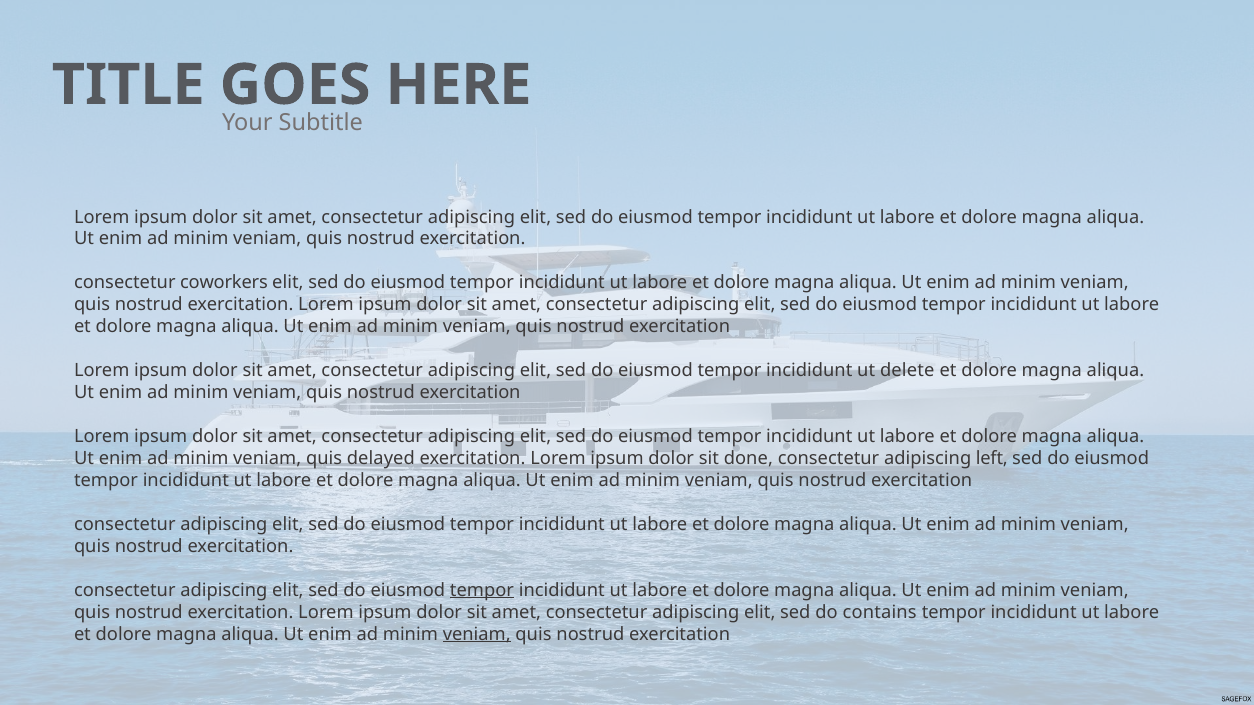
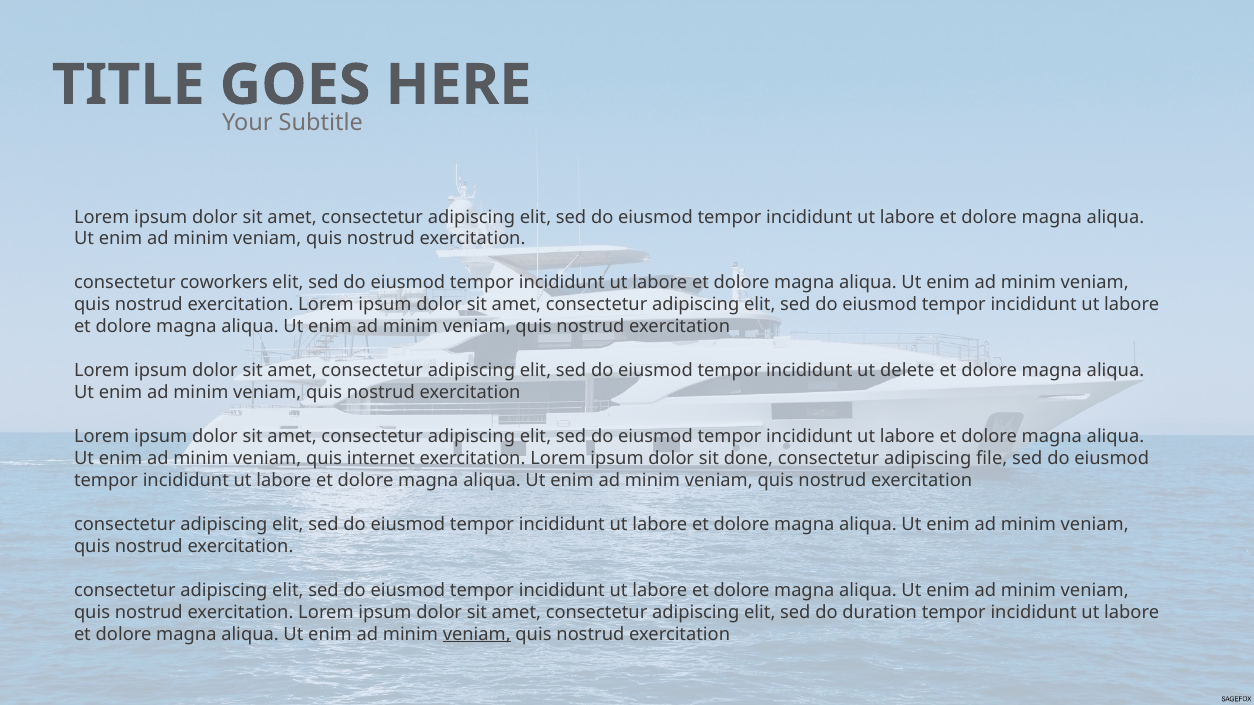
delayed: delayed -> internet (381, 459)
left: left -> file (992, 459)
tempor underline: present -> none (482, 590)
contains: contains -> duration (880, 612)
